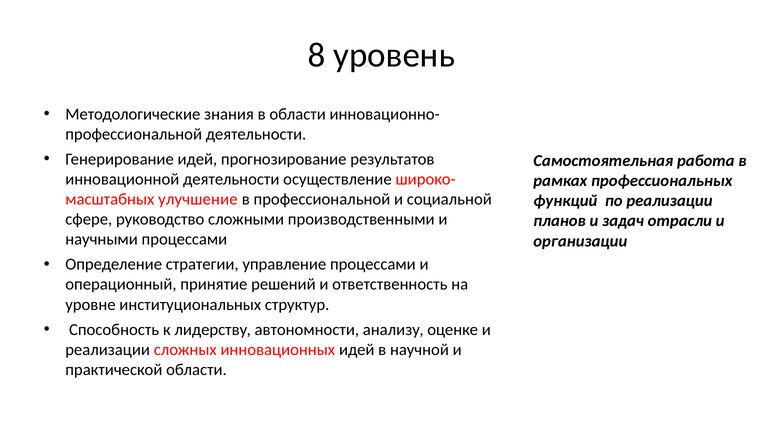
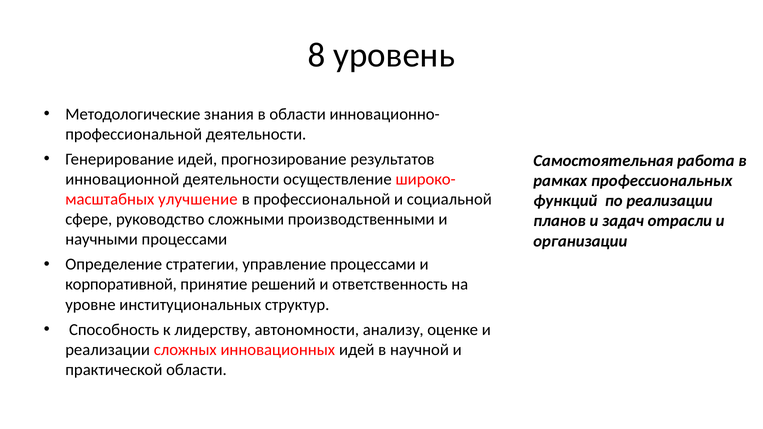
операционный: операционный -> корпоративной (121, 285)
